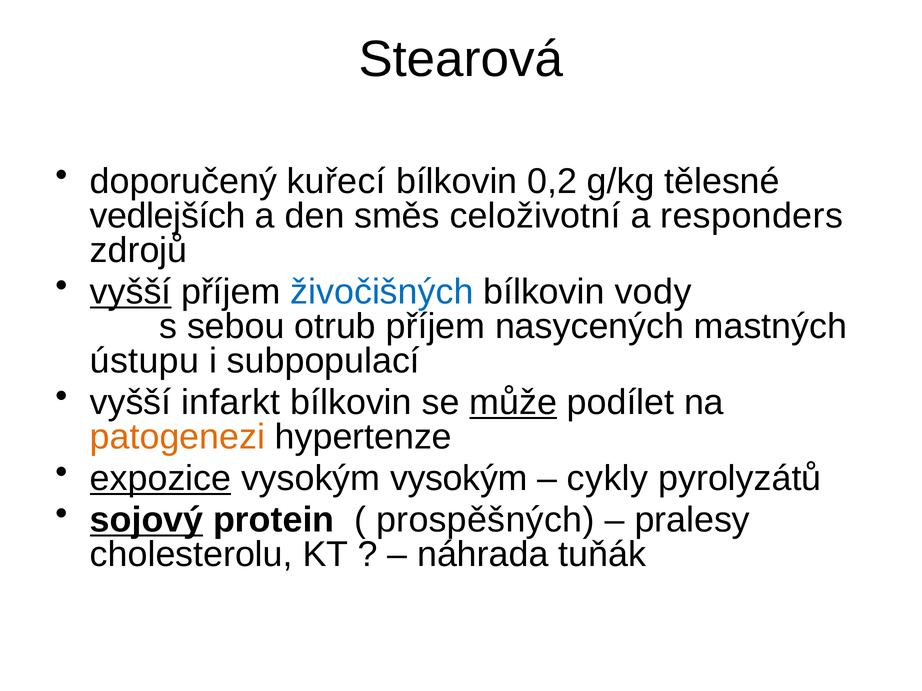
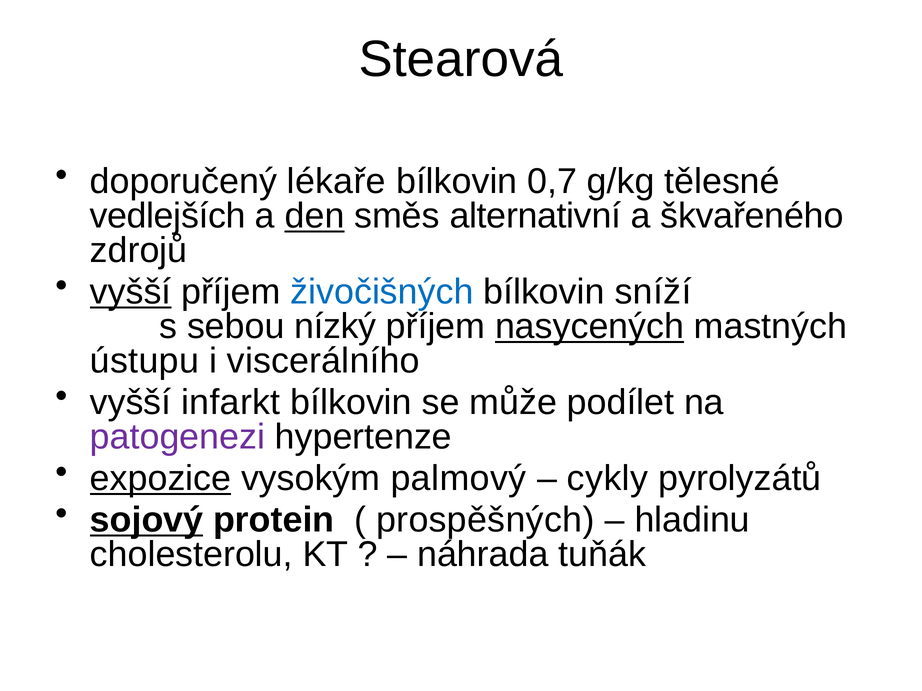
kuřecí: kuřecí -> lékaře (336, 182)
0,2: 0,2 -> 0,7 (552, 182)
den underline: none -> present (315, 216)
celoživotní: celoživotní -> alternativní (535, 216)
responders: responders -> škvařeného (752, 216)
vody: vody -> sníží (653, 292)
otrub: otrub -> nízký (335, 327)
nasycených underline: none -> present (590, 327)
subpopulací: subpopulací -> viscerálního (323, 361)
může underline: present -> none (513, 403)
patogenezi colour: orange -> purple (177, 437)
vysokým vysokým: vysokým -> palmový (458, 479)
pralesy: pralesy -> hladinu (692, 520)
